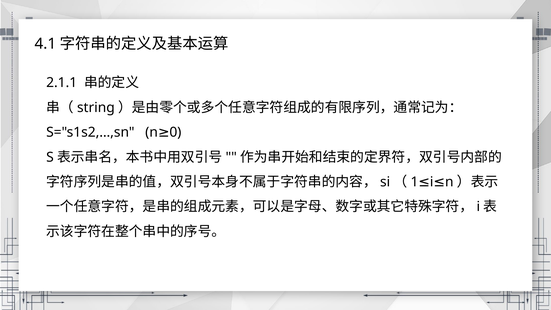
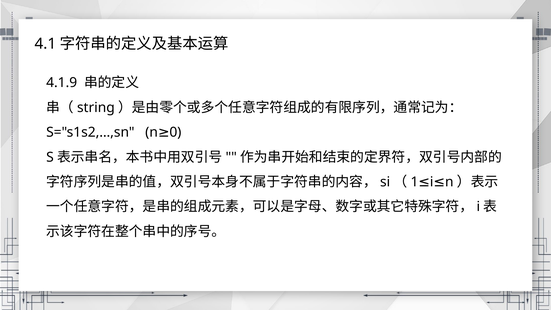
2.1.1: 2.1.1 -> 4.1.9 (62, 83)
